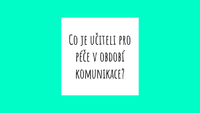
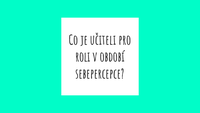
péče: péče -> roli (83, 57)
komunikace: komunikace -> sebepercepce (100, 74)
